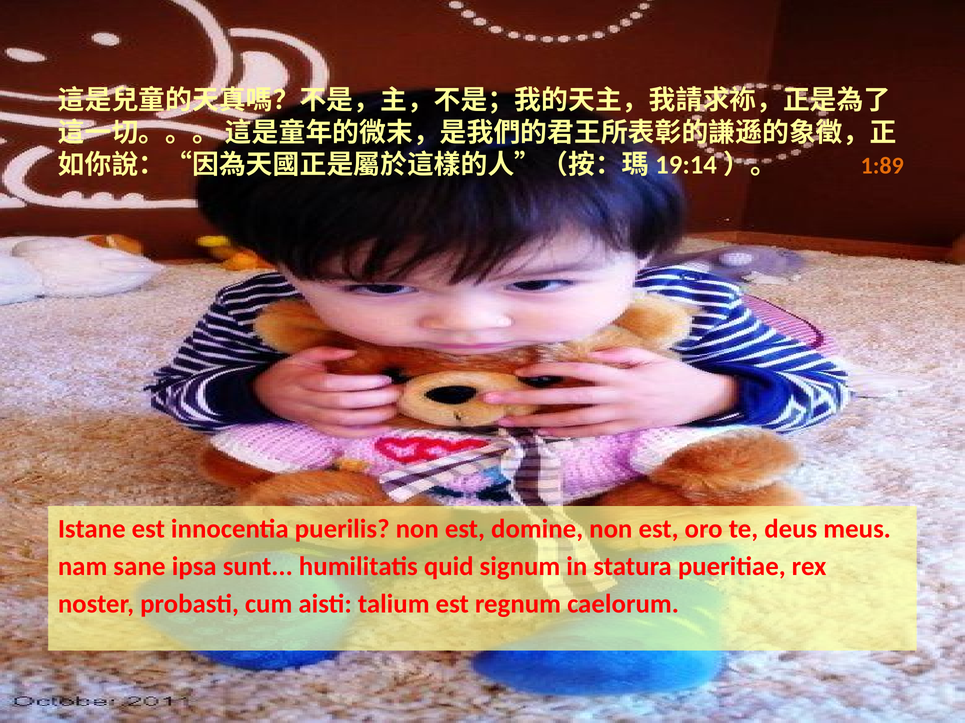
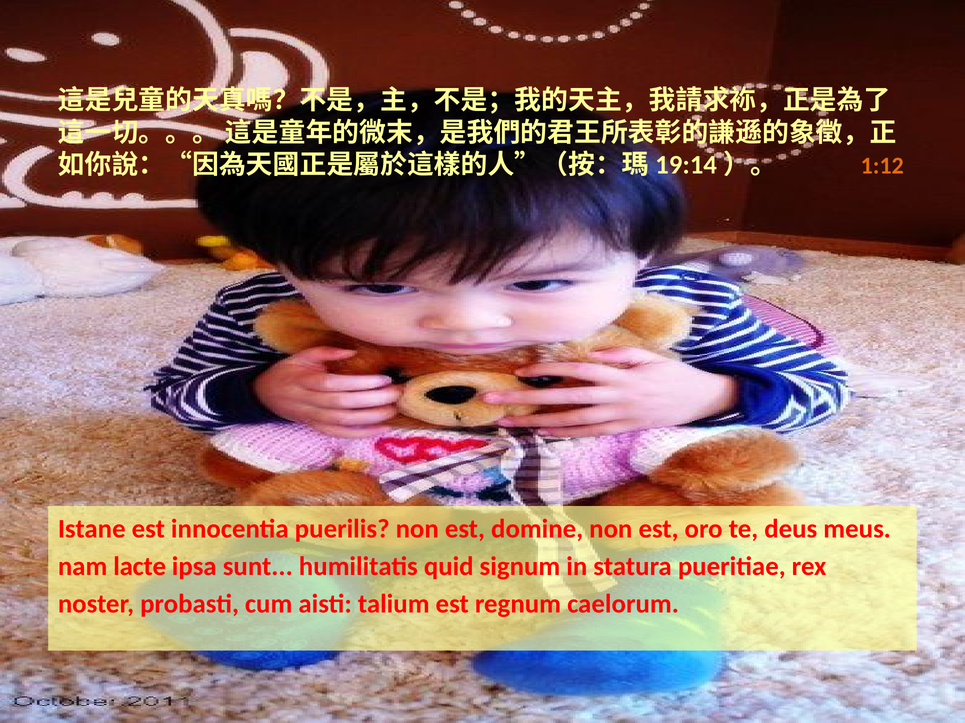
1:89: 1:89 -> 1:12 (882, 166)
sane: sane -> lacte (140, 567)
